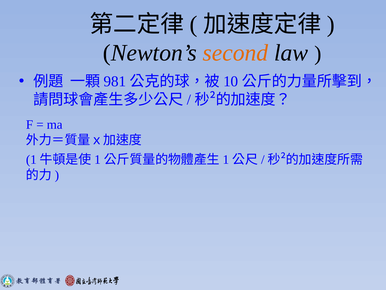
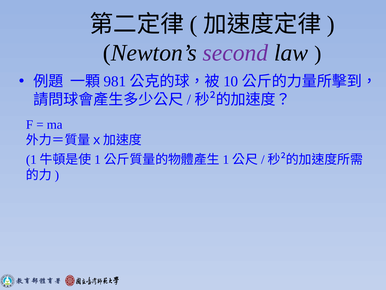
second colour: orange -> purple (235, 53)
